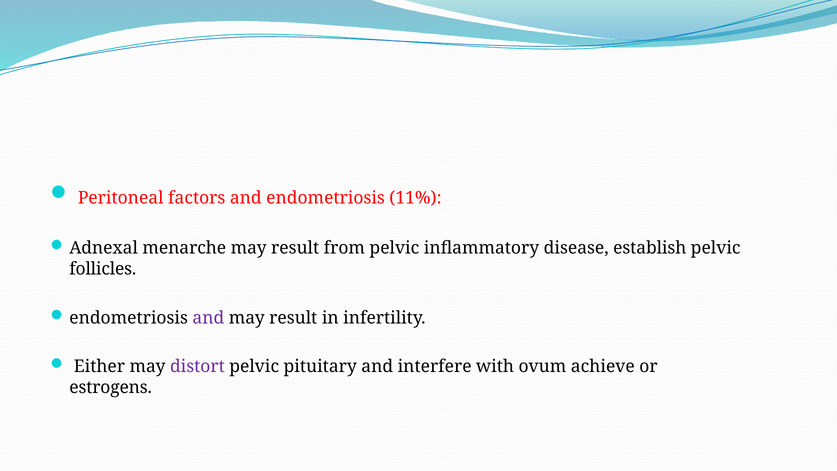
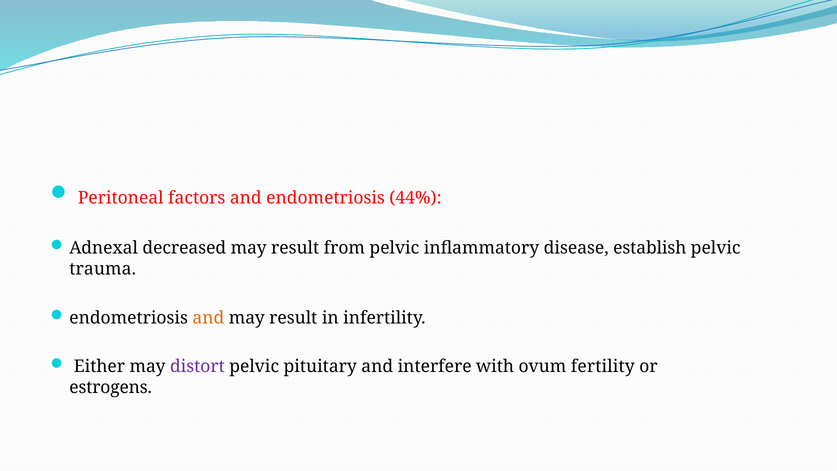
11%: 11% -> 44% (416, 198)
menarche: menarche -> decreased (184, 248)
follicles: follicles -> trauma (103, 269)
and colour: purple -> orange (208, 318)
achieve: achieve -> fertility (603, 367)
